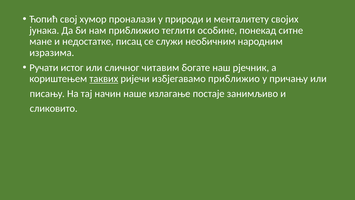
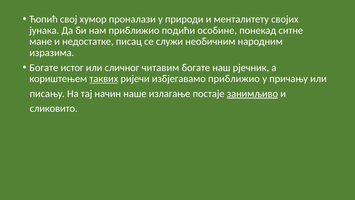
теглити: теглити -> подићи (178, 30)
Ручати: Ручати -> Богате (44, 67)
занимљиво underline: none -> present (252, 94)
